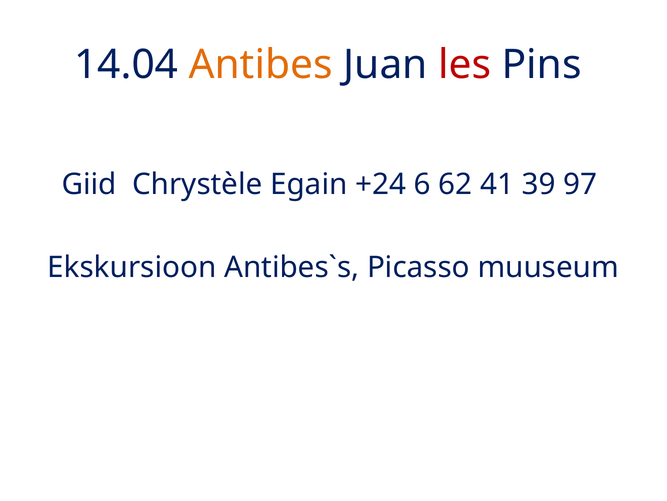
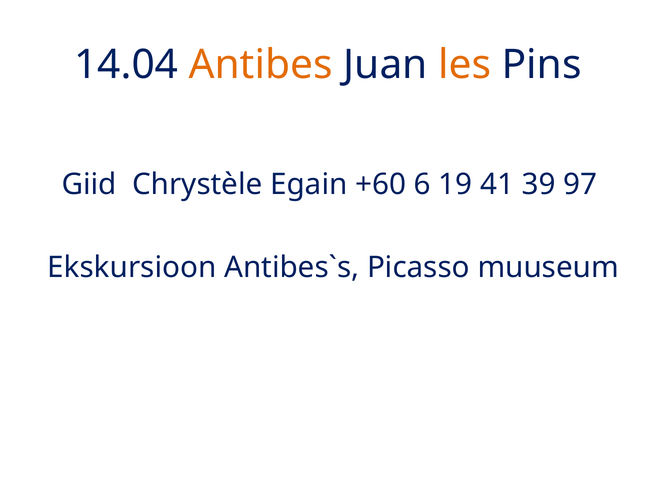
les colour: red -> orange (465, 65)
+24: +24 -> +60 (381, 184)
62: 62 -> 19 (455, 184)
